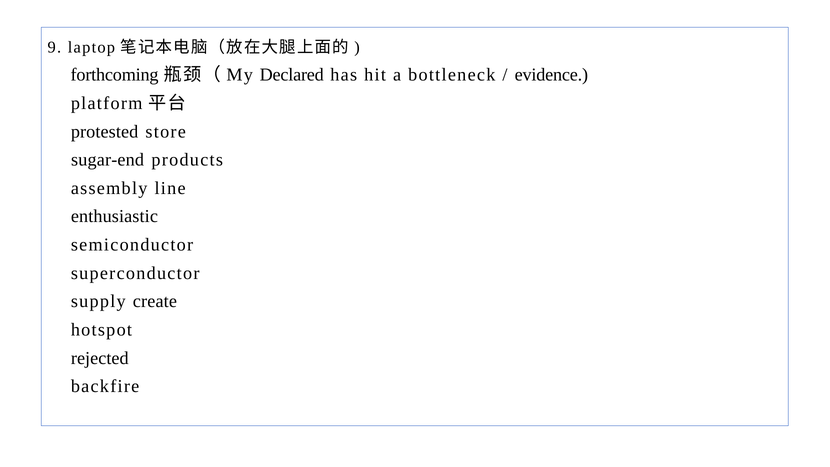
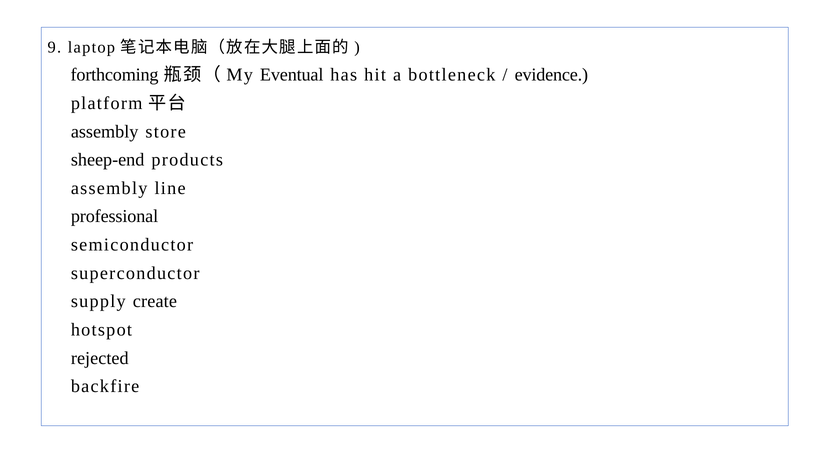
Declared: Declared -> Eventual (292, 75)
protested: protested -> assembly (105, 131)
sugar-end: sugar-end -> sheep-end (108, 160)
enthusiastic: enthusiastic -> professional (115, 216)
